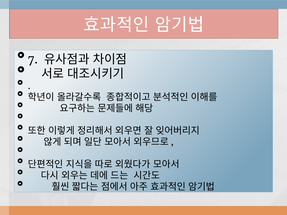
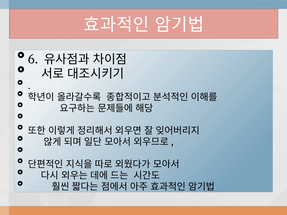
7: 7 -> 6 (33, 59)
